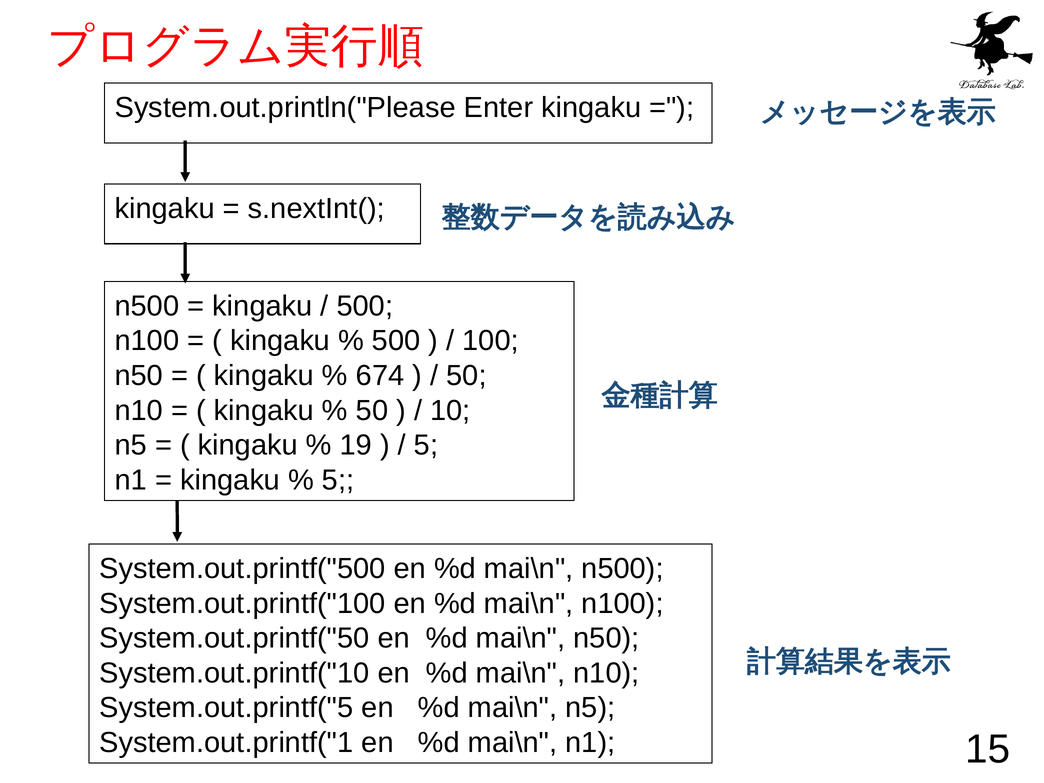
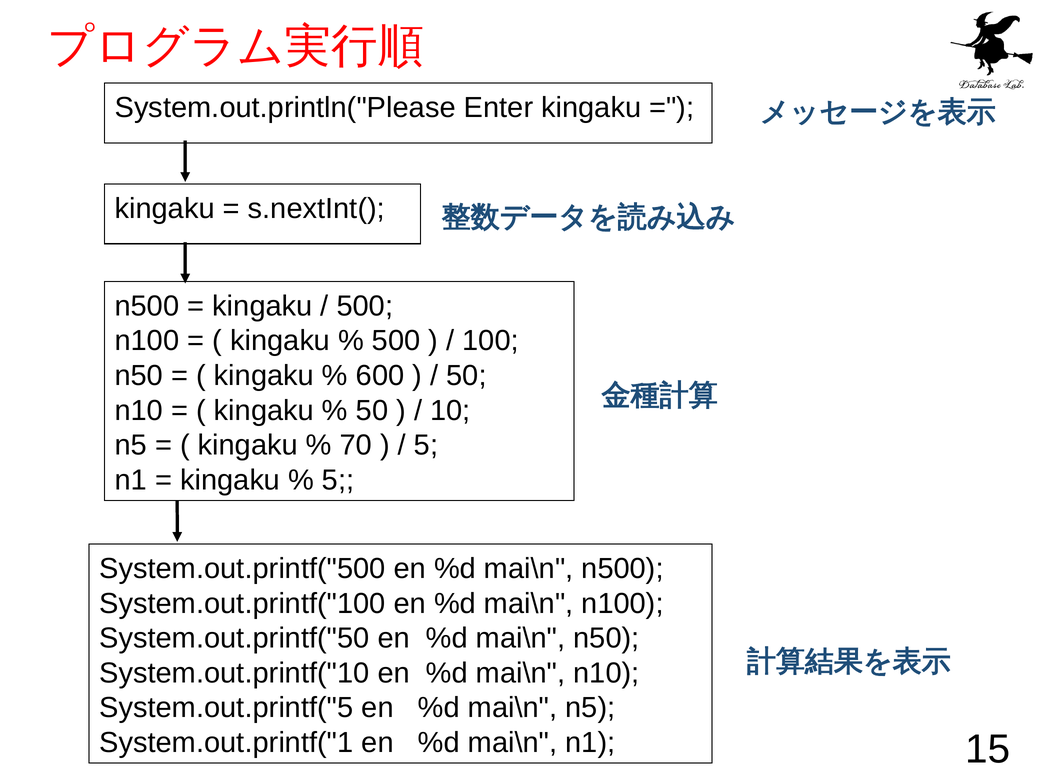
674: 674 -> 600 (380, 376)
19: 19 -> 70 (356, 445)
